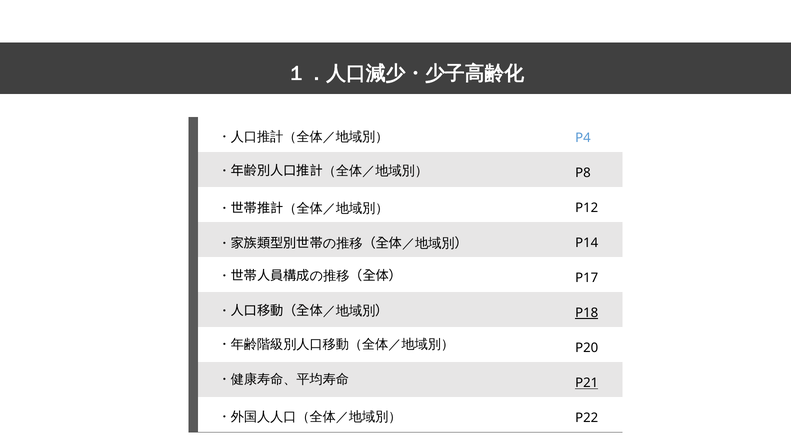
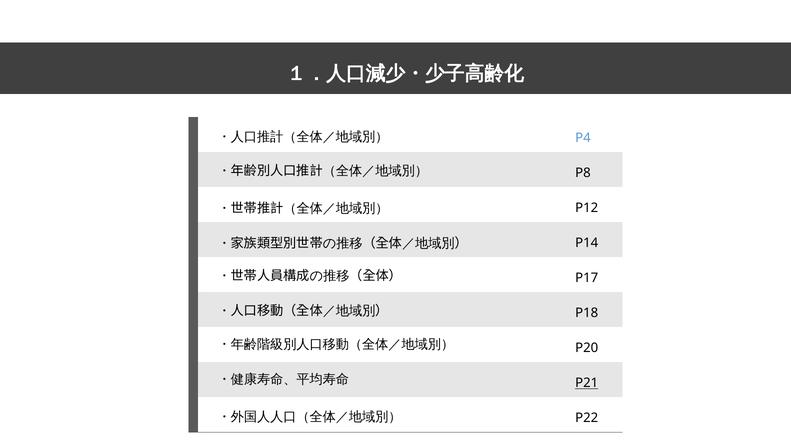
P18 underline: present -> none (587, 313)
